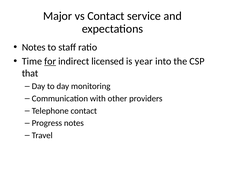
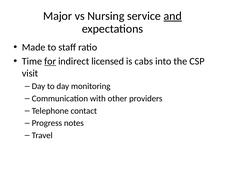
vs Contact: Contact -> Nursing (106, 16)
and underline: none -> present (173, 16)
Notes: Notes -> Made (34, 47)
year: year -> cabs (144, 61)
that: that -> visit (30, 73)
